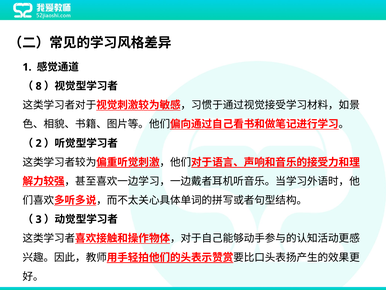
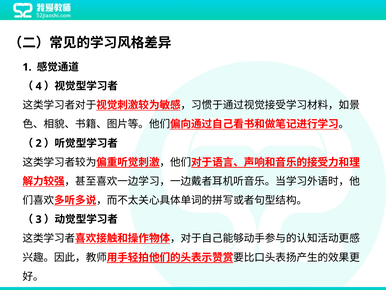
8: 8 -> 4 (39, 86)
